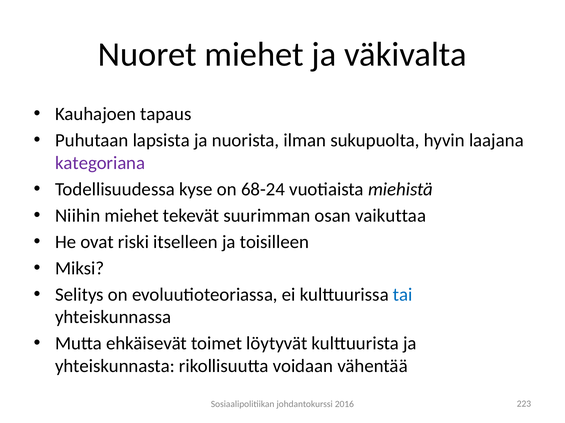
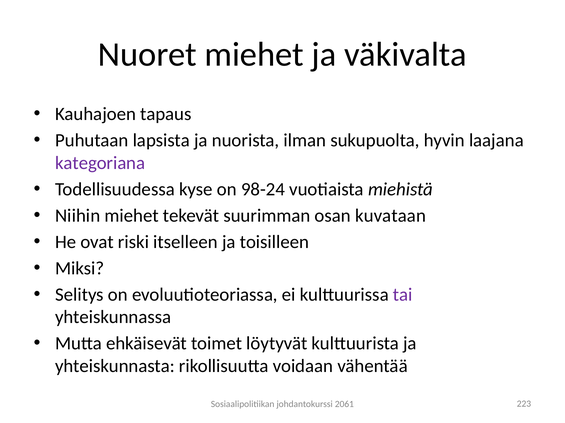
68-24: 68-24 -> 98-24 (263, 190)
vaikuttaa: vaikuttaa -> kuvataan (390, 216)
tai colour: blue -> purple (403, 295)
2016: 2016 -> 2061 (344, 405)
